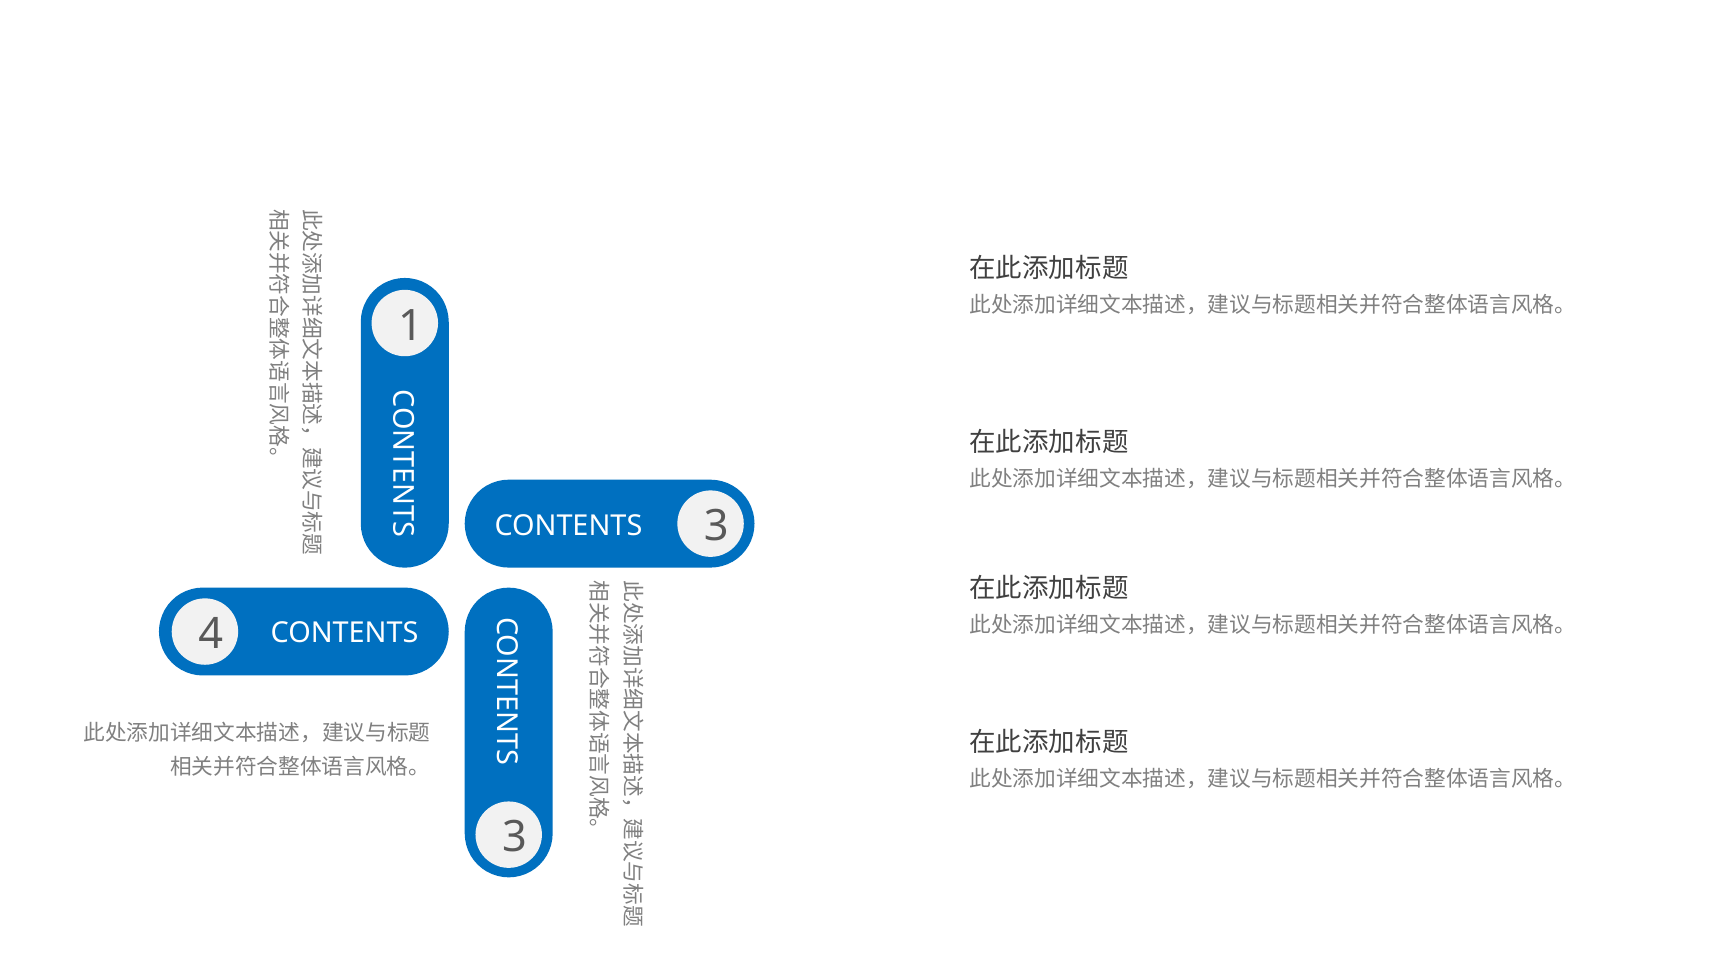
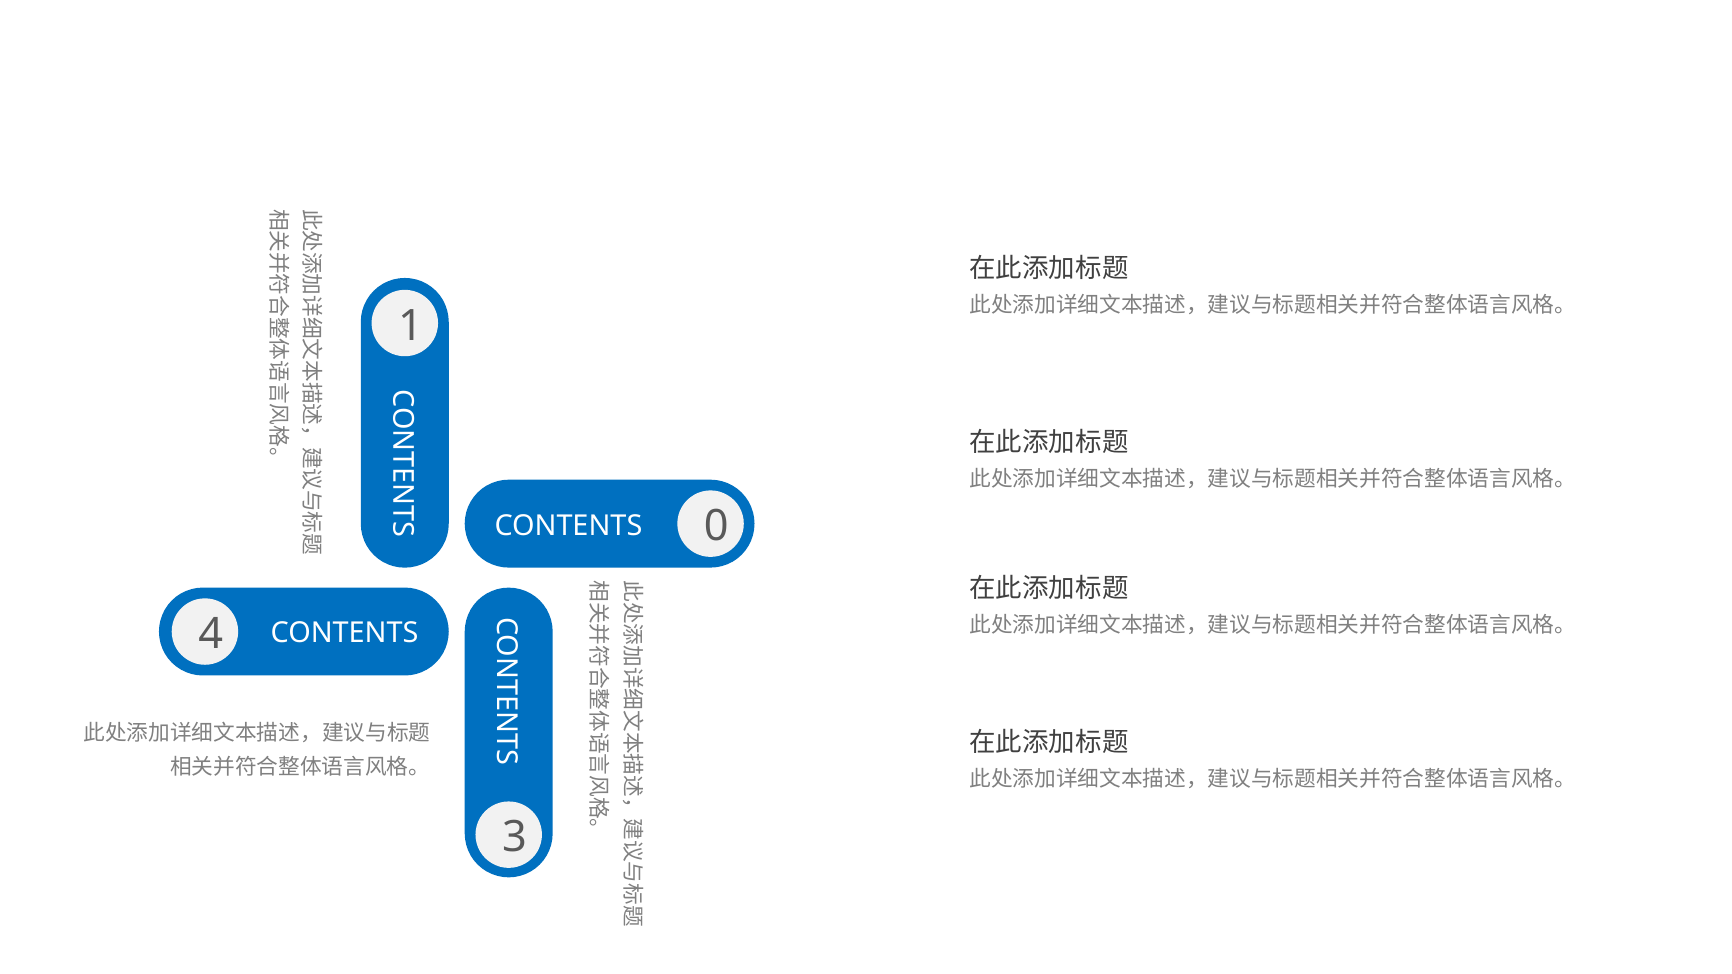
CONTENTS 3: 3 -> 0 (716, 527)
